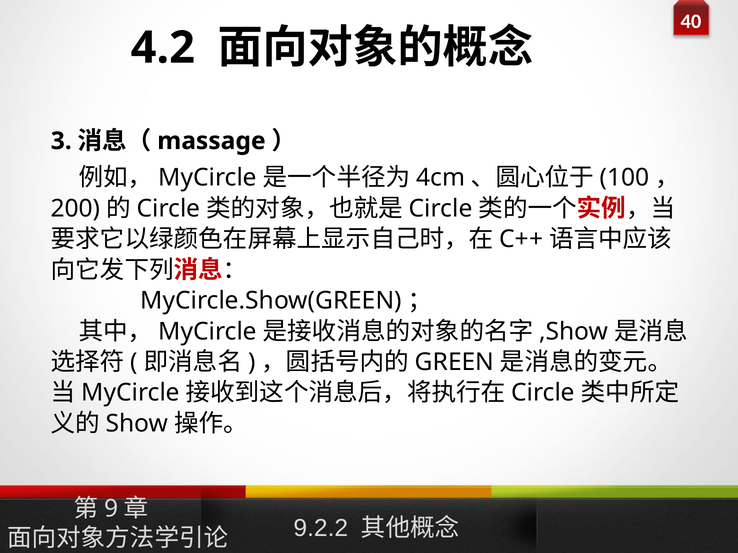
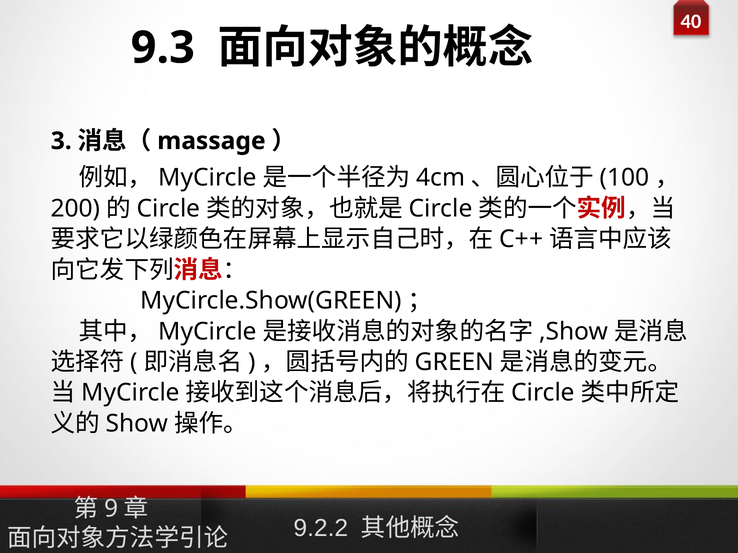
4.2: 4.2 -> 9.3 (163, 48)
